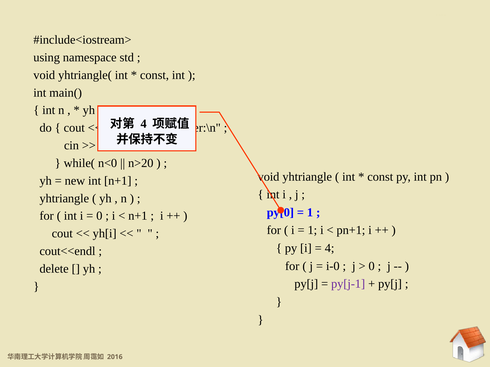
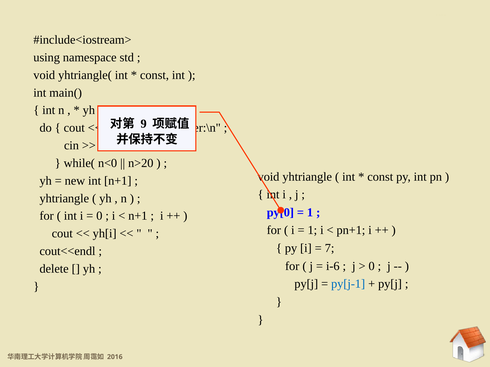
4: 4 -> 9 (144, 124)
4: 4 -> 7 (330, 249)
i-0: i-0 -> i-6 (333, 266)
py[j-1 colour: purple -> blue (348, 284)
